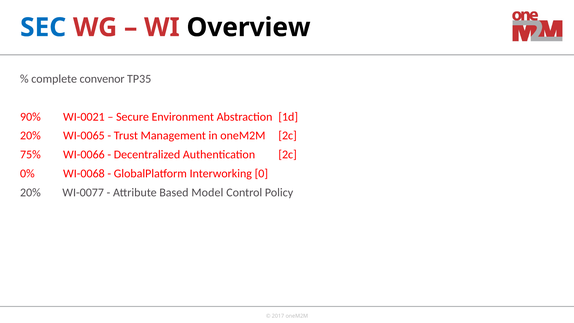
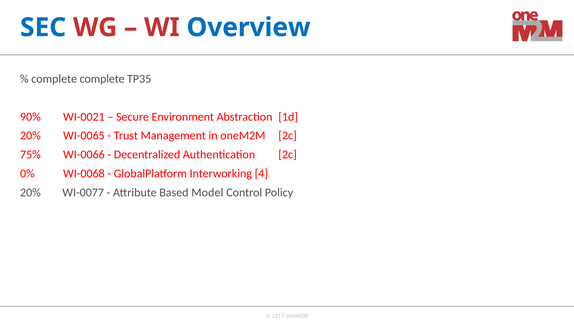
Overview colour: black -> blue (249, 27)
complete convenor: convenor -> complete (102, 79)
0: 0 -> 4 (261, 173)
